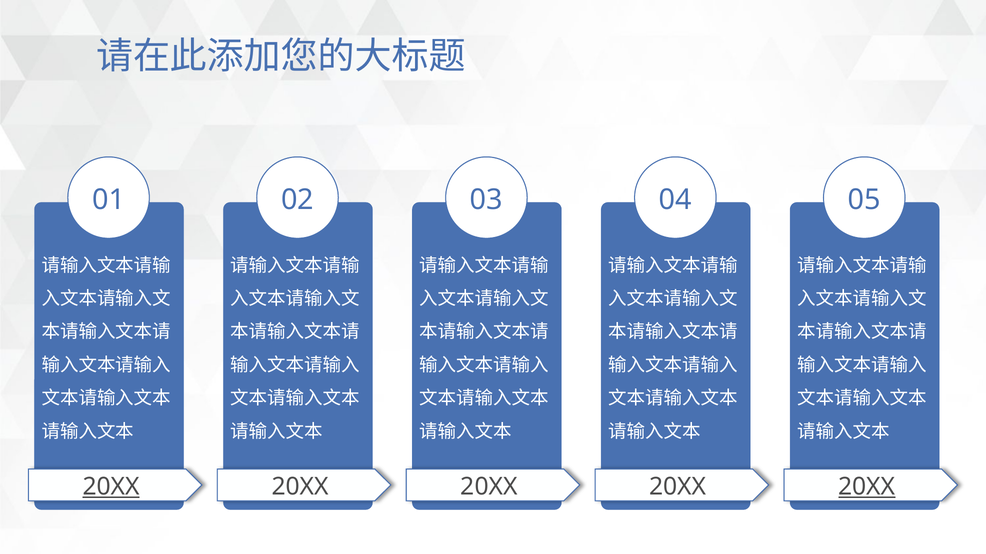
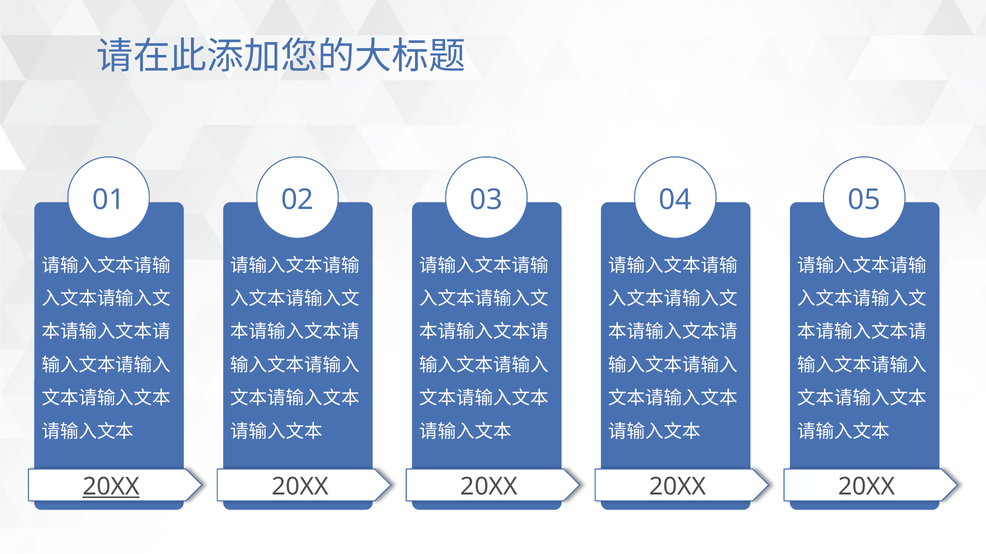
20XX underline: present -> none (867, 487)
